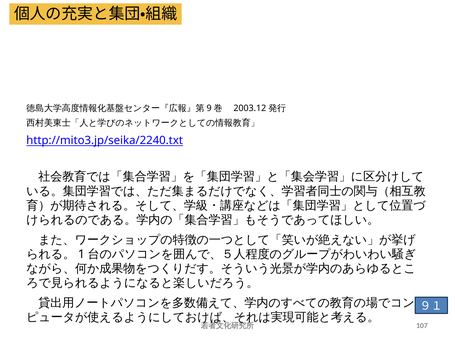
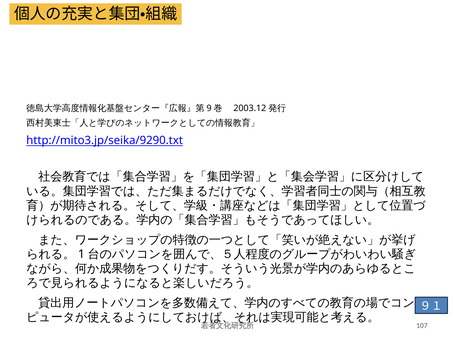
http://mito3.jp/seika/2240.txt: http://mito3.jp/seika/2240.txt -> http://mito3.jp/seika/9290.txt (105, 141)
